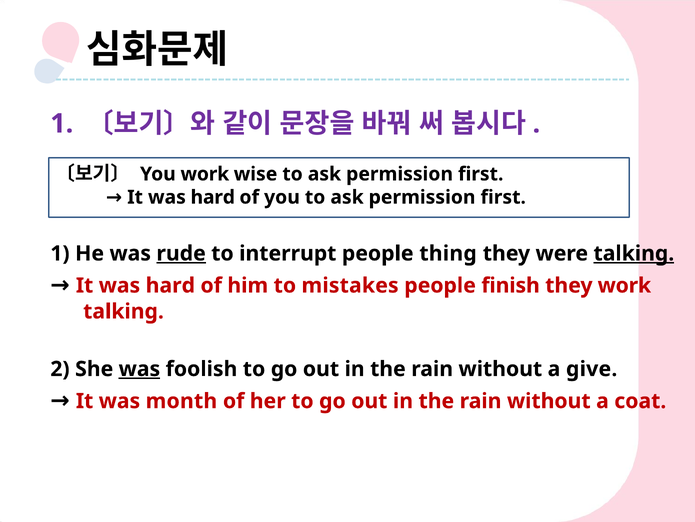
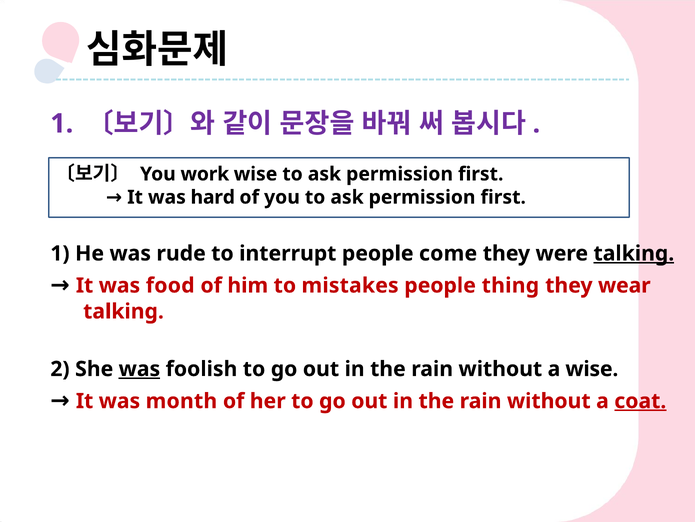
rude underline: present -> none (181, 253)
thing: thing -> come (448, 253)
hard: hard -> food (170, 285)
finish: finish -> thing (510, 285)
they work: work -> wear (624, 285)
a give: give -> wise (592, 369)
coat underline: none -> present (640, 401)
